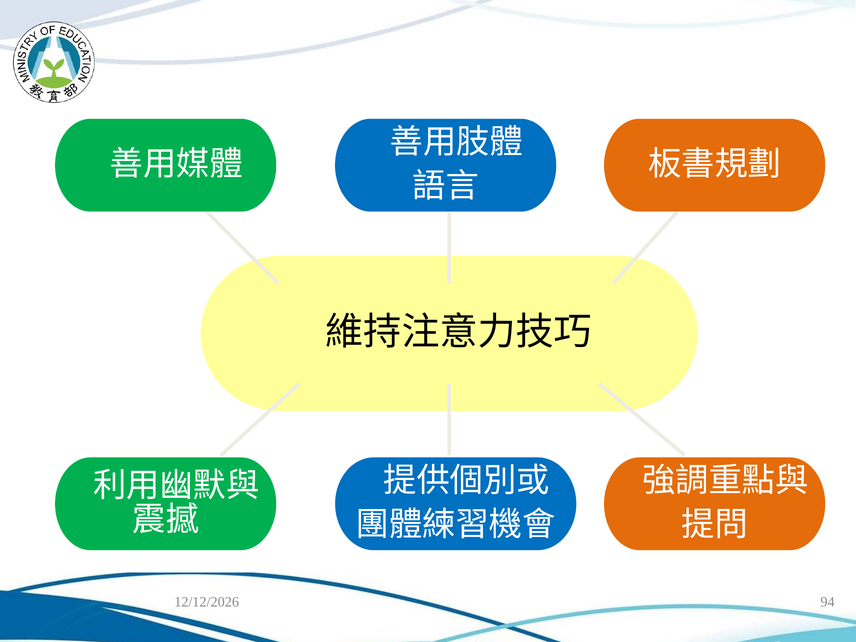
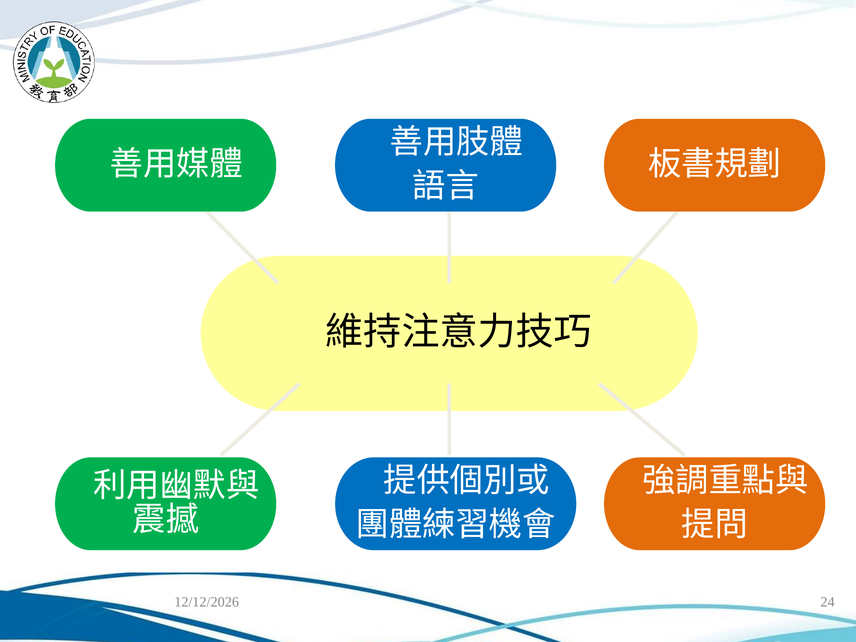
94: 94 -> 24 (828, 602)
